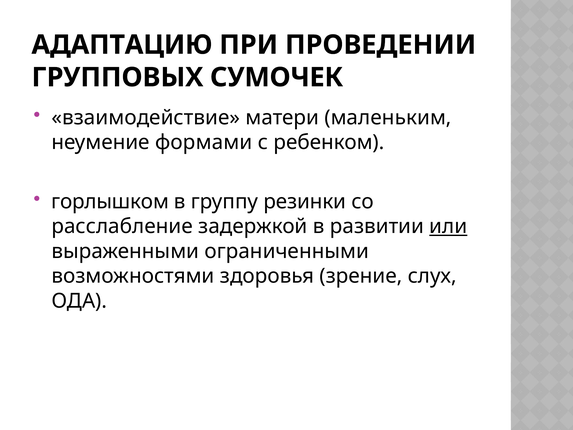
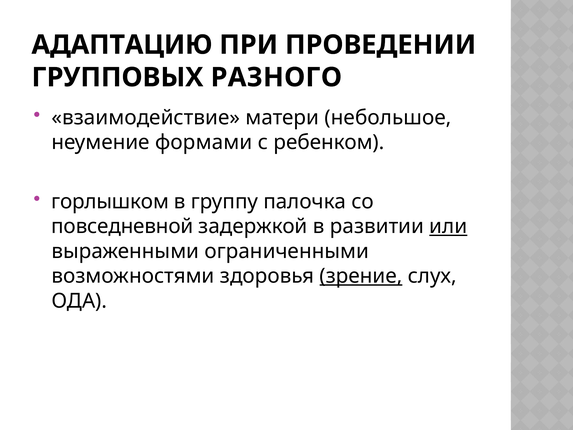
СУМОЧЕК: СУМОЧЕК -> РАЗНОГО (276, 77)
маленьким: маленьким -> небольшое (388, 118)
резинки: резинки -> палочка (305, 202)
расслабление: расслабление -> повседневной (122, 226)
зрение underline: none -> present (361, 276)
